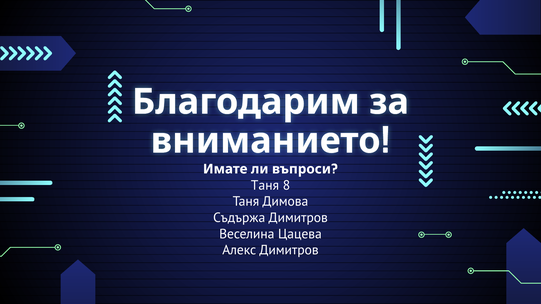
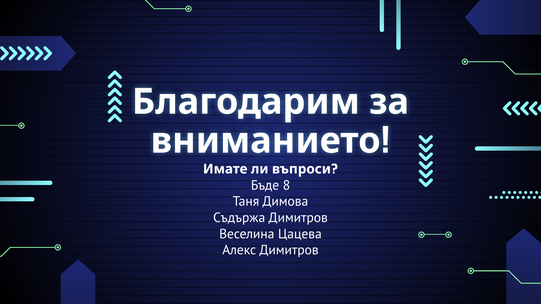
Таня: Таня -> Бъде (265, 185)
